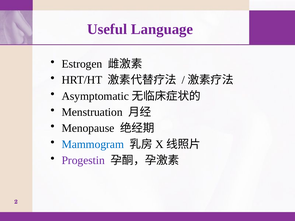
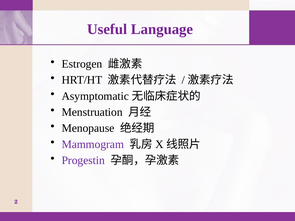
Mammogram colour: blue -> purple (93, 144)
